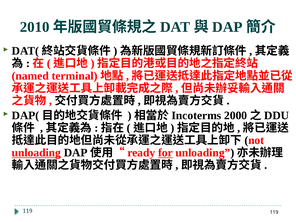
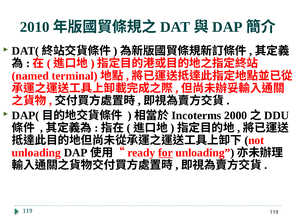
unloading underline: present -> none (36, 153)
